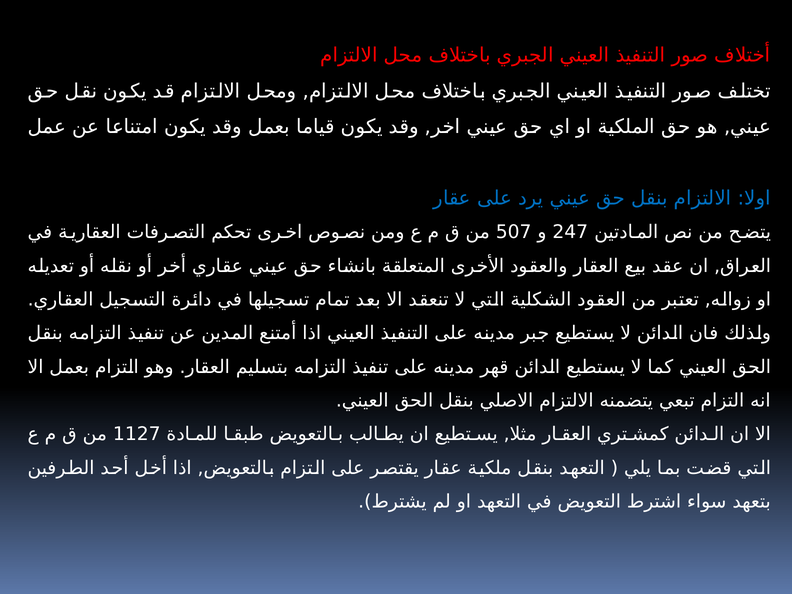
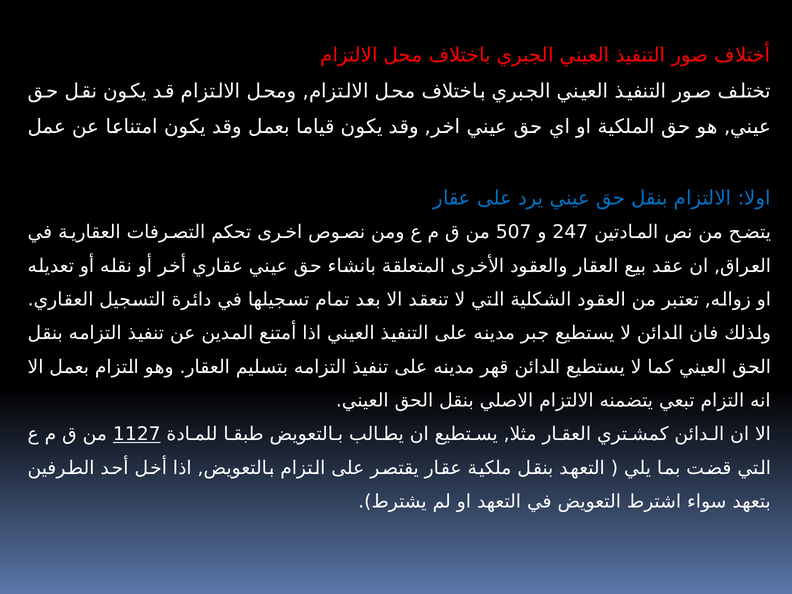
1127 underline: none -> present (137, 434)
